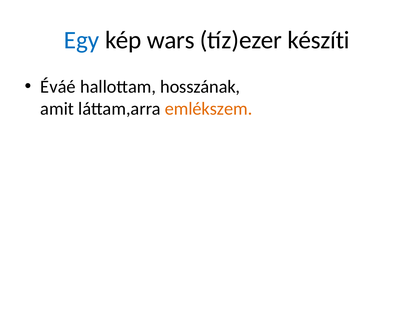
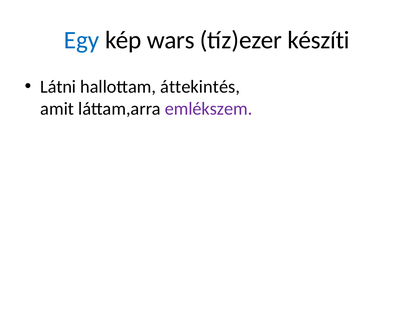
Éváé: Éváé -> Látni (58, 87)
hosszának: hosszának -> áttekintés (200, 87)
emlékszem colour: orange -> purple (209, 109)
